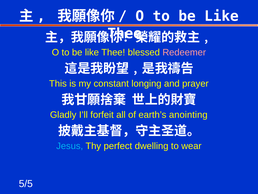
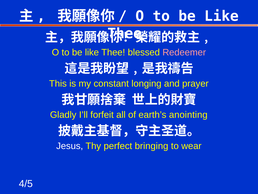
Jesus colour: light blue -> white (70, 146)
dwelling: dwelling -> bringing (152, 146)
5/5: 5/5 -> 4/5 (26, 183)
